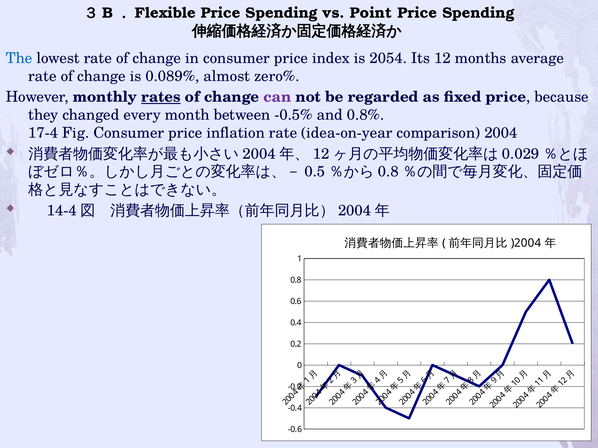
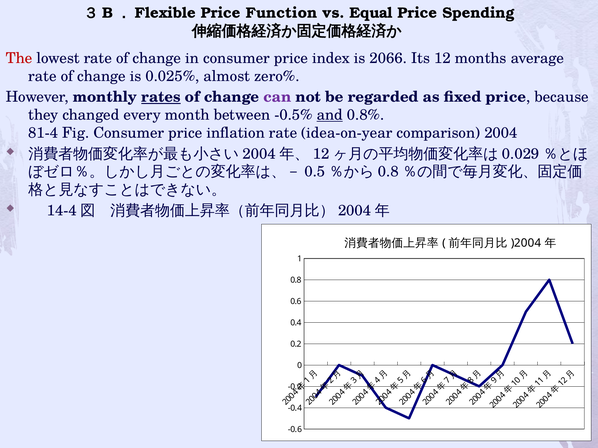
３B．Flexible Price Spending: Spending -> Function (282, 13)
Point: Point -> Equal (371, 13)
The colour: blue -> red (19, 58)
2054: 2054 -> 2066 (388, 58)
0.089%: 0.089% -> 0.025% (172, 76)
and underline: none -> present (330, 115)
17-4: 17-4 -> 81-4 (43, 133)
